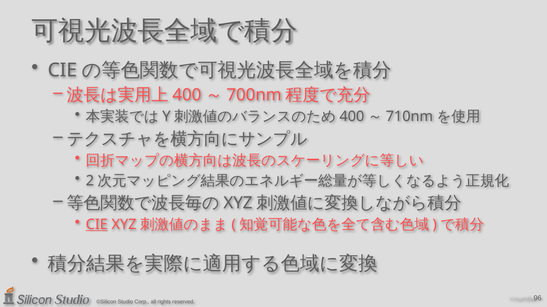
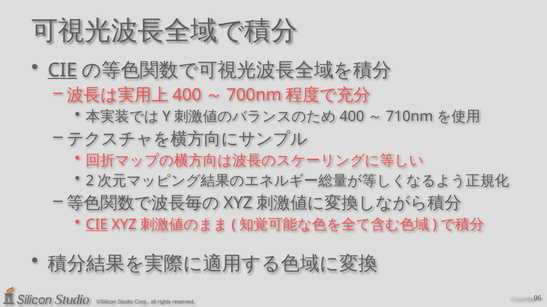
CIE underline: none -> present (62, 70)
